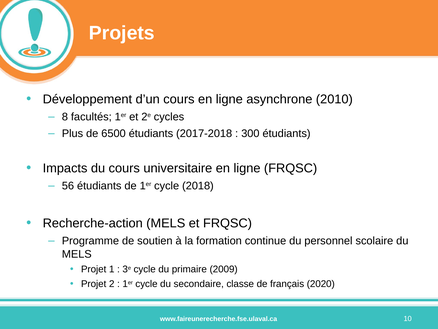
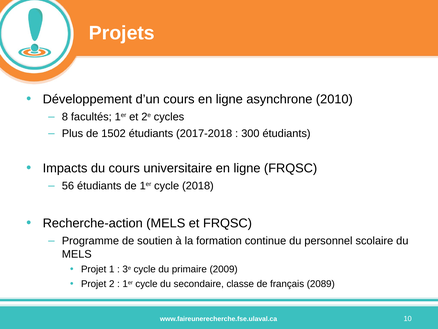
6500: 6500 -> 1502 (114, 133)
2020: 2020 -> 2089 (321, 284)
